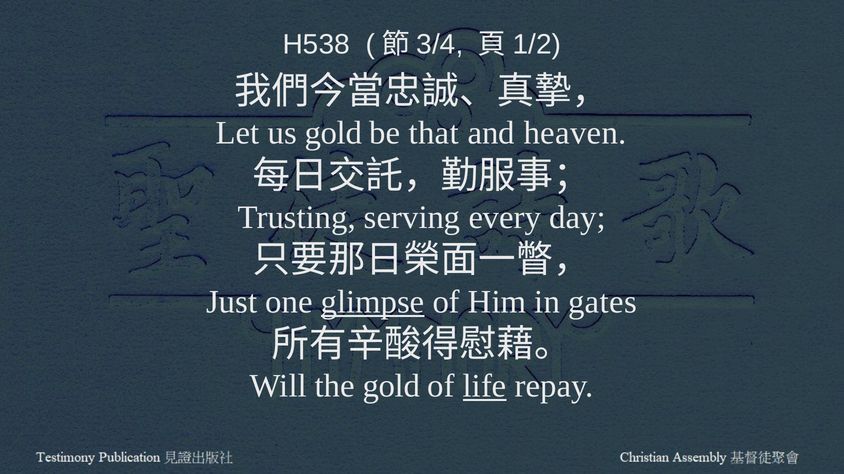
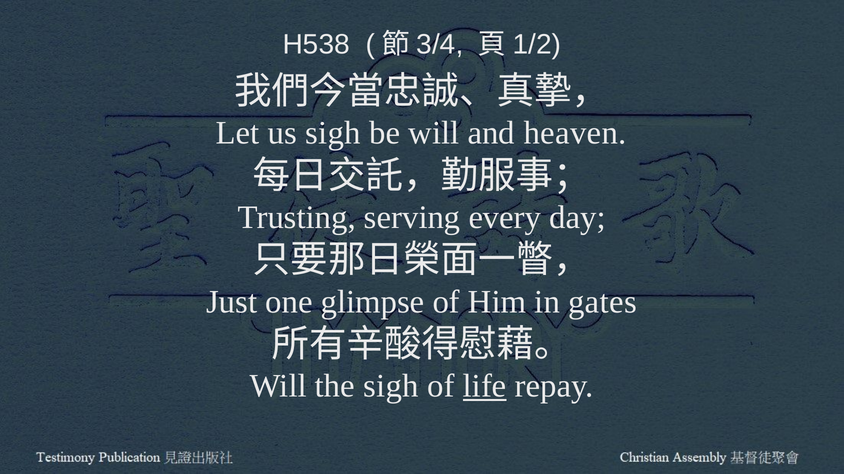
us gold: gold -> sigh (333, 133)
be that: that -> will (434, 133)
glimpse underline: present -> none (373, 302)
the gold: gold -> sigh (391, 387)
